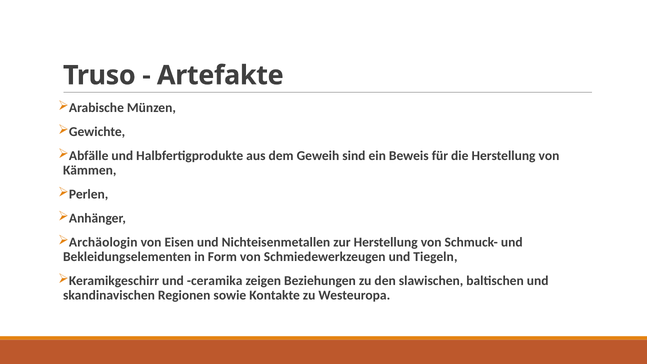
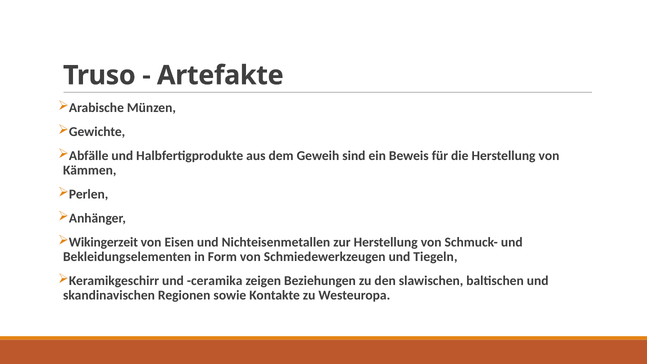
Archäologin: Archäologin -> Wikingerzeit (103, 242)
